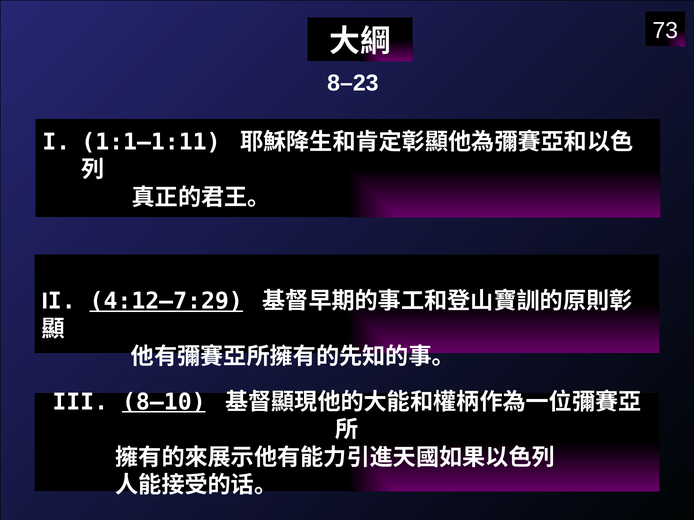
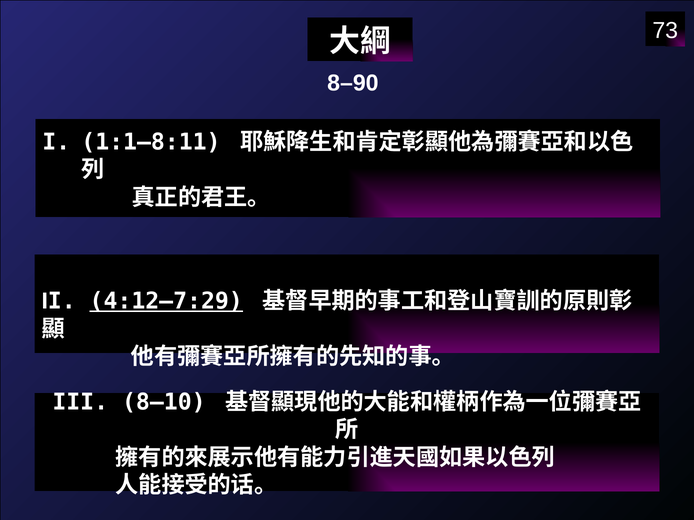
8–23: 8–23 -> 8–90 (353, 83)
1:1–1:11: 1:1–1:11 -> 1:1–8:11 (151, 142)
8–10 underline: present -> none (164, 402)
